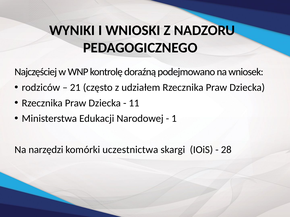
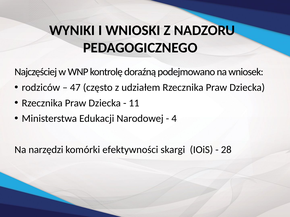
21: 21 -> 47 (75, 88)
1: 1 -> 4 (174, 119)
uczestnictwa: uczestnictwa -> efektywności (130, 150)
